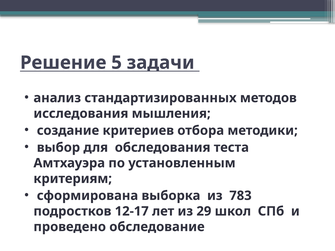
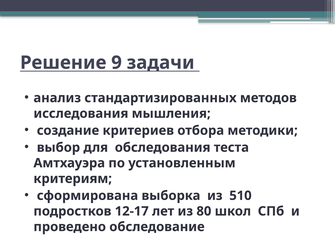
5: 5 -> 9 (117, 63)
783: 783 -> 510 (240, 196)
29: 29 -> 80 (204, 211)
